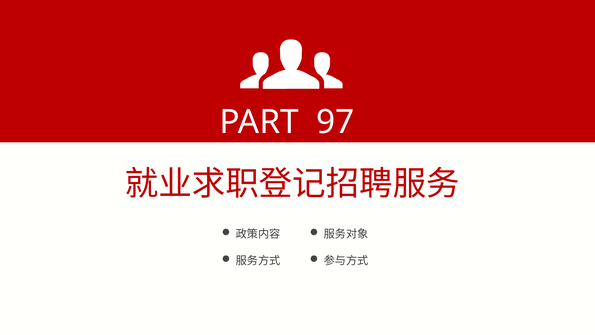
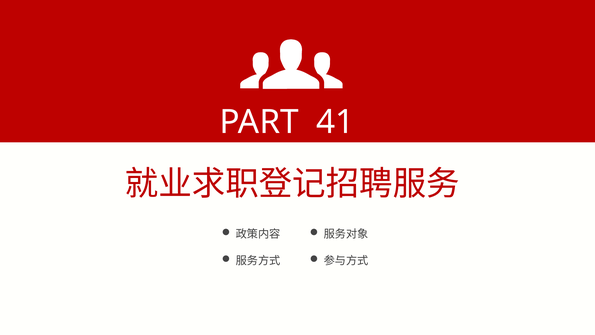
97: 97 -> 41 (335, 122)
